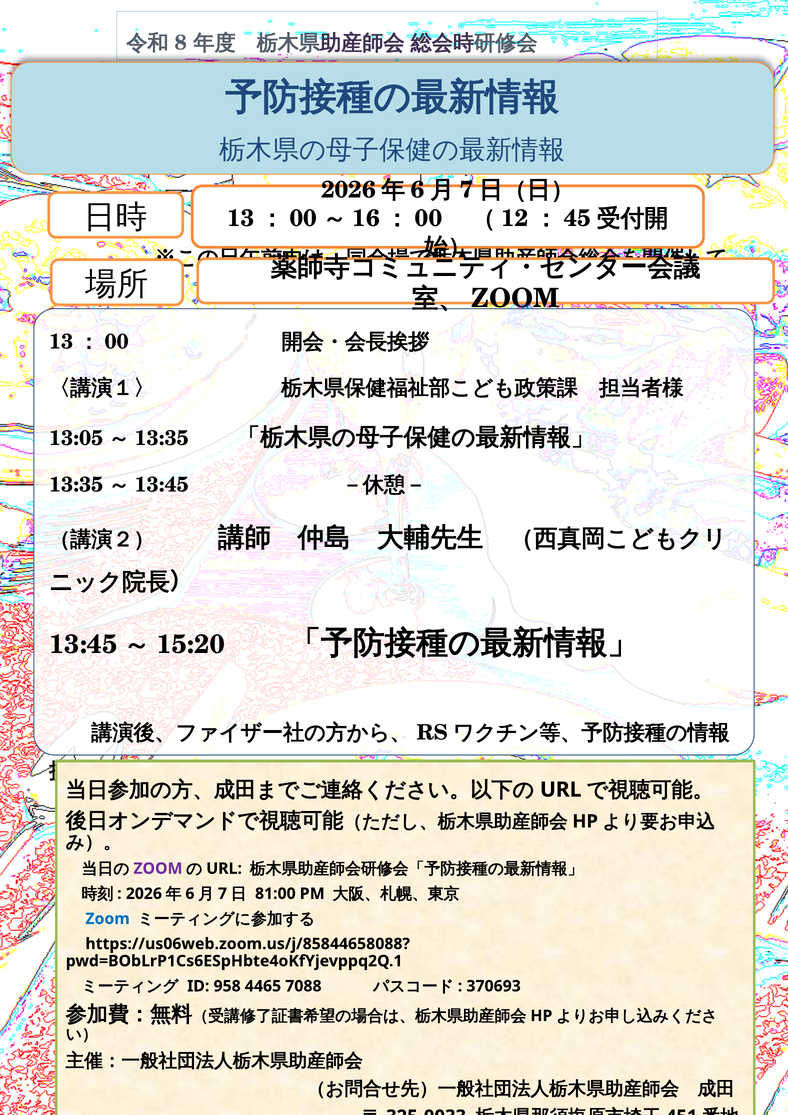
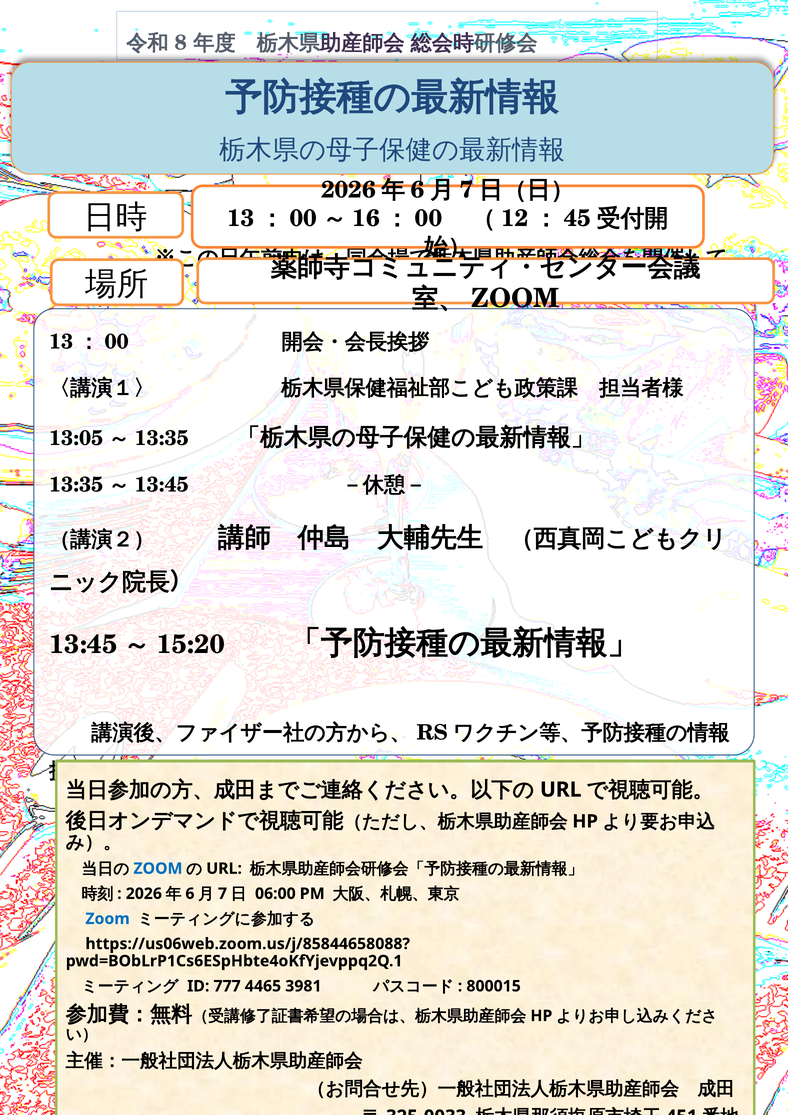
ZOOM colour: purple -> blue (158, 868)
81:00: 81:00 -> 06:00 (275, 893)
958: 958 -> 777 (227, 986)
7088: 7088 -> 3981 (303, 986)
370693: 370693 -> 800015 (494, 986)
